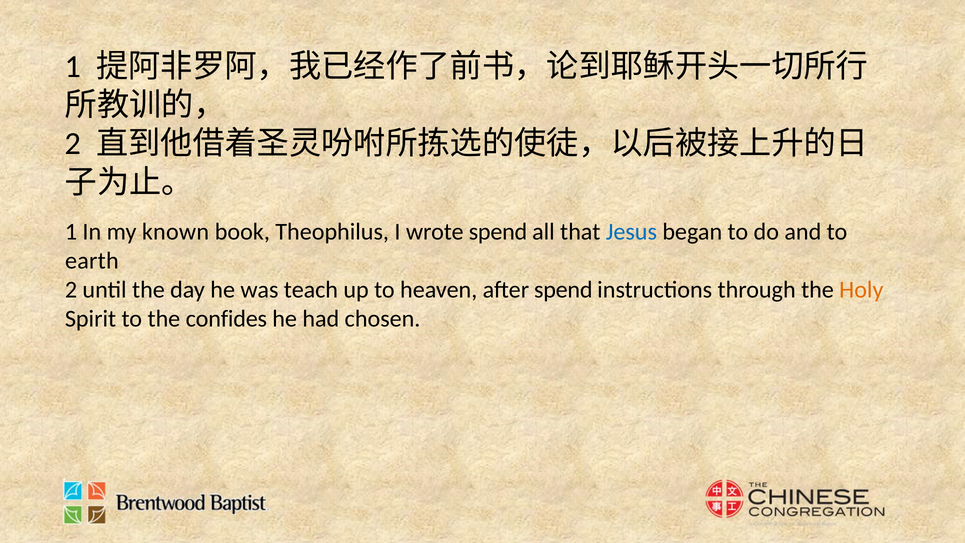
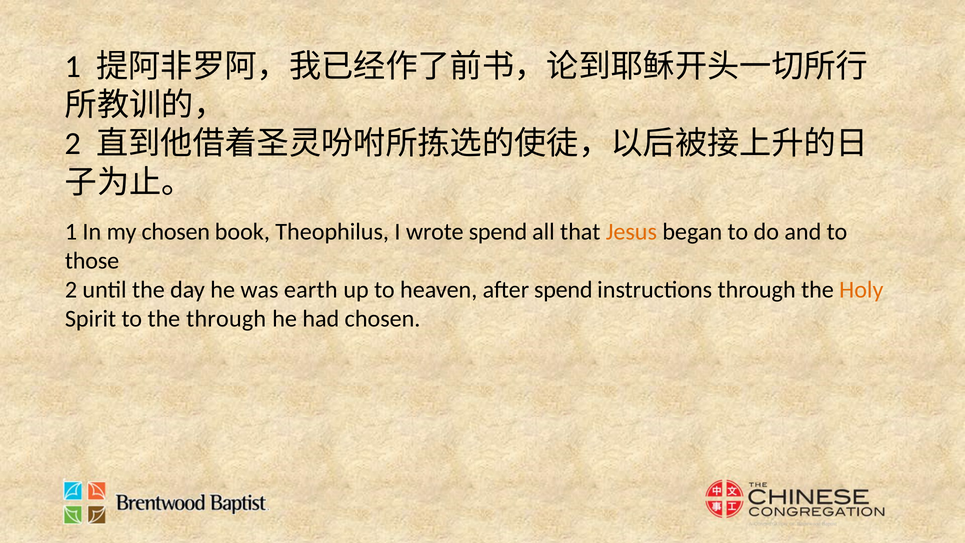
my known: known -> chosen (176, 232)
Jesus colour: blue -> orange (631, 232)
earth: earth -> those (92, 261)
teach: teach -> earth (311, 290)
the confides: confides -> through (226, 319)
